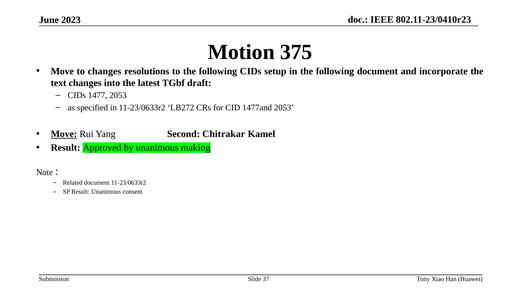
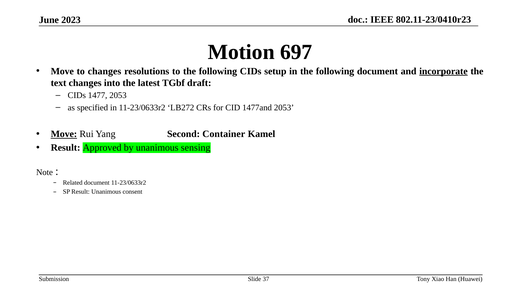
375: 375 -> 697 (296, 52)
incorporate underline: none -> present (443, 71)
Chitrakar: Chitrakar -> Container (224, 134)
making: making -> sensing (196, 148)
